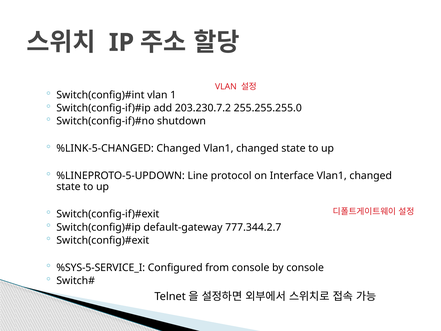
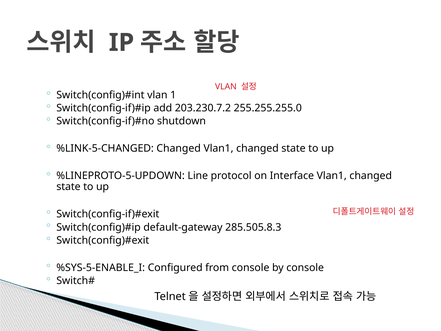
777.344.2.7: 777.344.2.7 -> 285.505.8.3 (253, 227)
%SYS-5-SERVICE_I: %SYS-5-SERVICE_I -> %SYS-5-ENABLE_I (101, 267)
